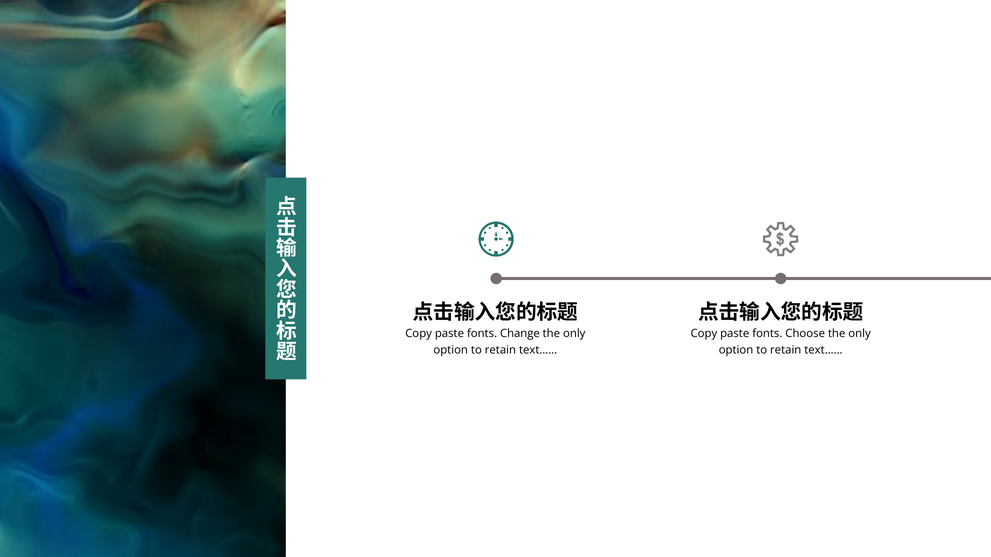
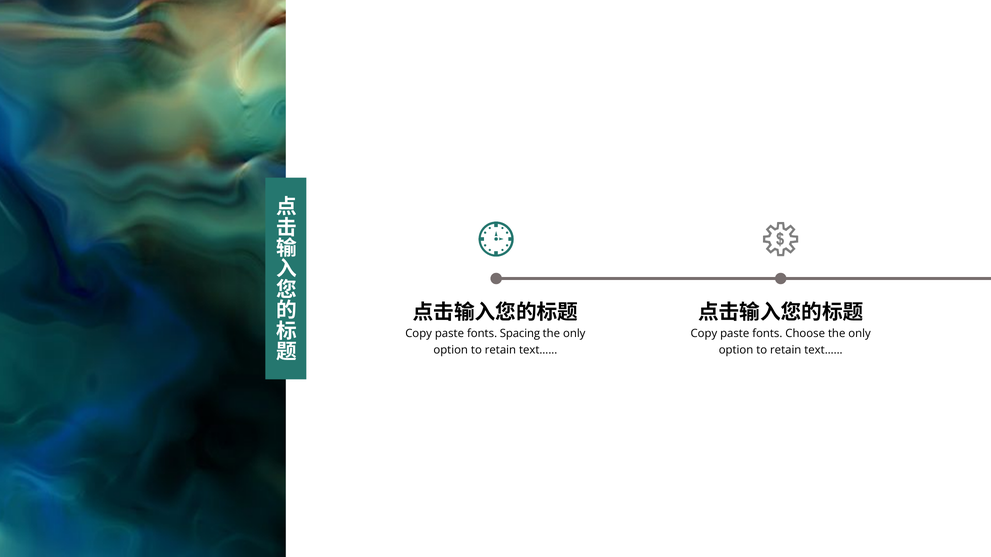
Change: Change -> Spacing (520, 334)
